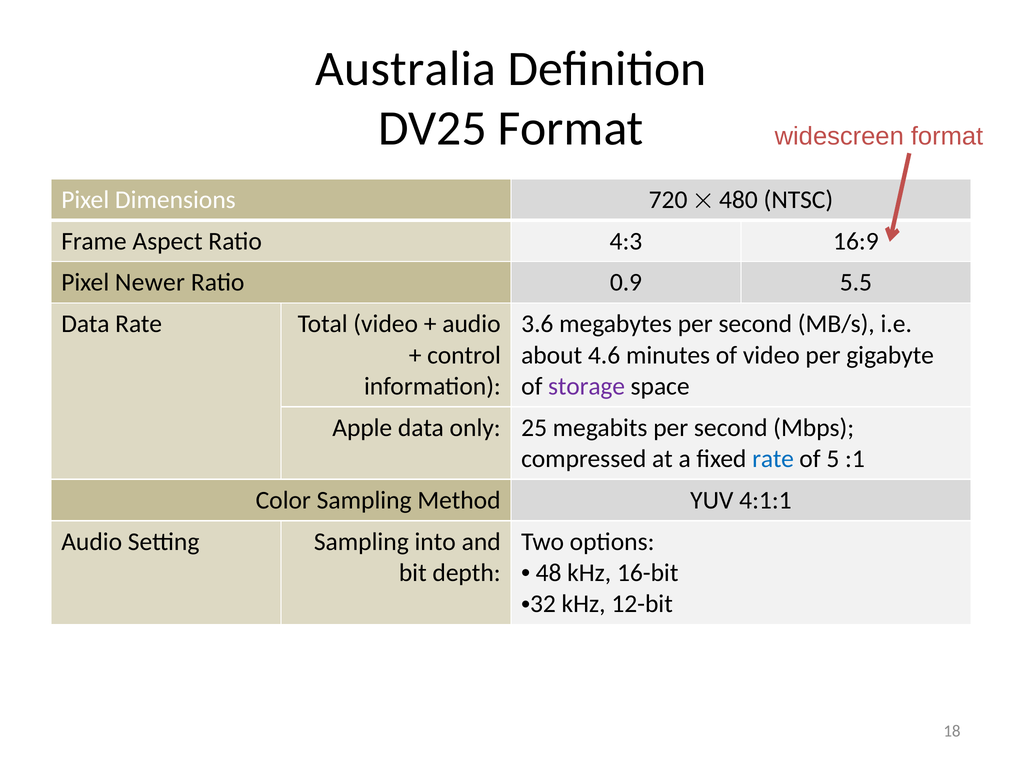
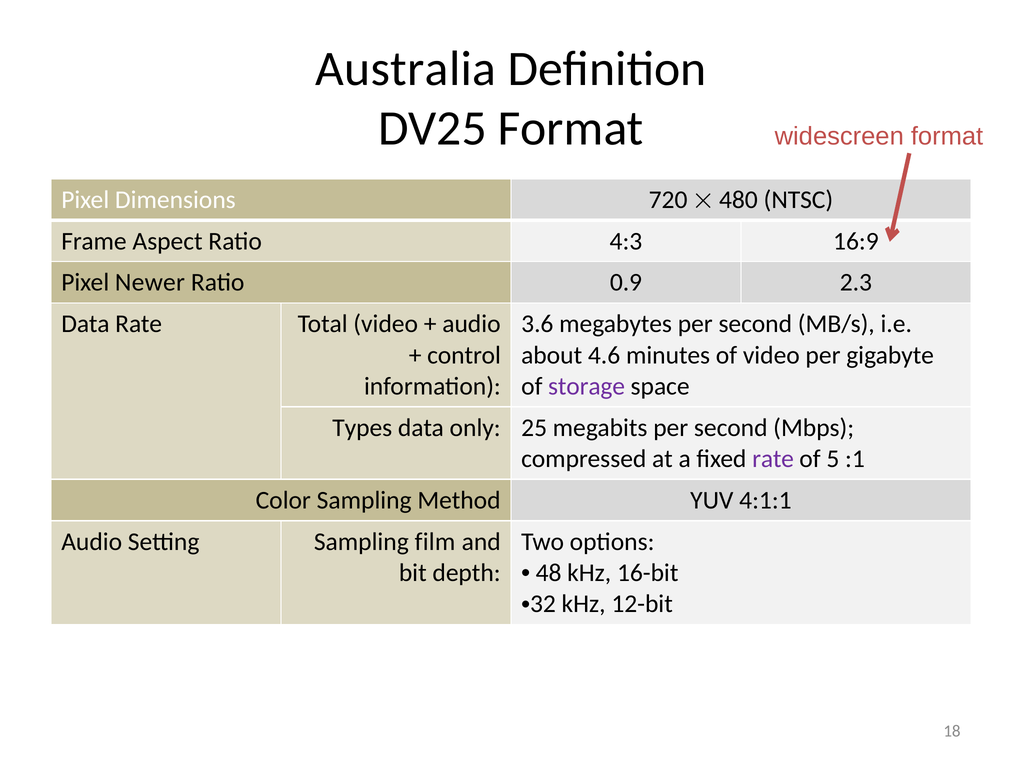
5.5: 5.5 -> 2.3 (856, 283)
Apple: Apple -> Types (362, 428)
rate colour: blue -> purple (773, 459)
into: into -> film (435, 542)
